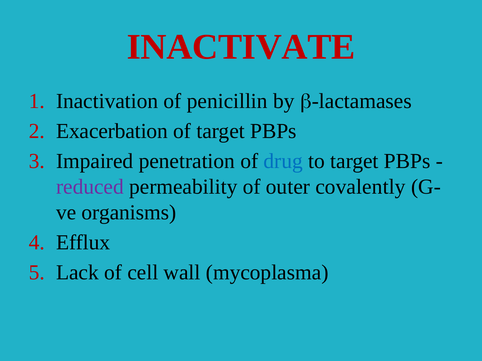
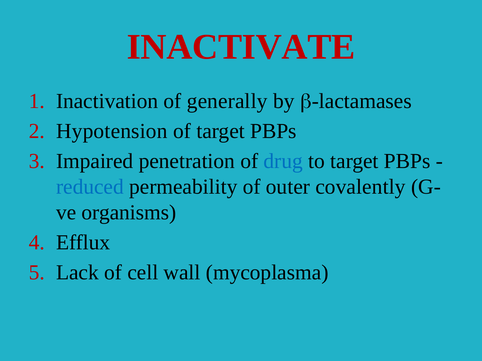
penicillin: penicillin -> generally (227, 101)
Exacerbation: Exacerbation -> Hypotension (112, 131)
reduced colour: purple -> blue (90, 187)
